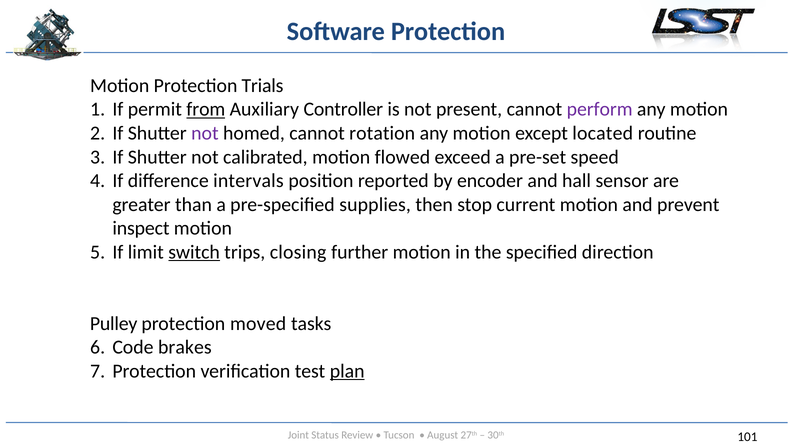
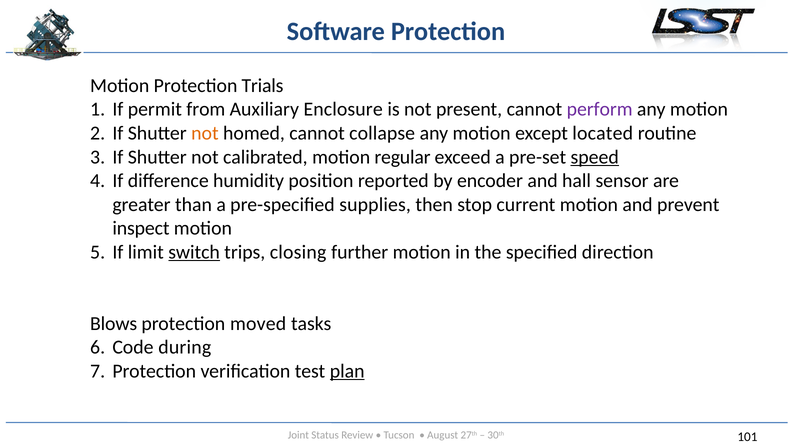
from underline: present -> none (206, 109)
Controller: Controller -> Enclosure (343, 109)
not colour: purple -> orange (205, 133)
rotation: rotation -> collapse (382, 133)
flowed: flowed -> regular (403, 157)
speed underline: none -> present (595, 157)
intervals: intervals -> humidity (249, 181)
Pulley: Pulley -> Blows (114, 323)
brakes: brakes -> during (185, 347)
